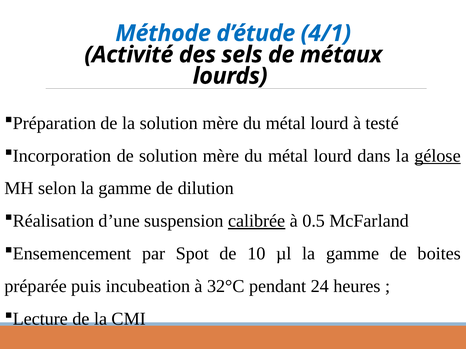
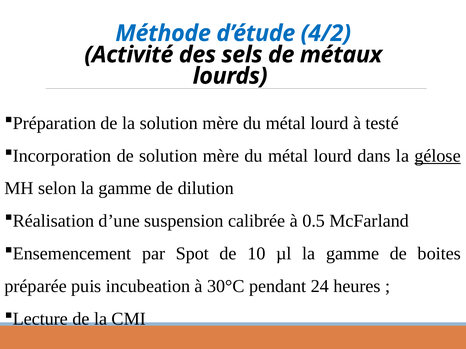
4/1: 4/1 -> 4/2 (326, 33)
calibrée underline: present -> none (257, 221)
32°C: 32°C -> 30°C (226, 287)
